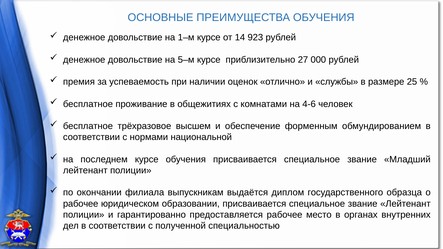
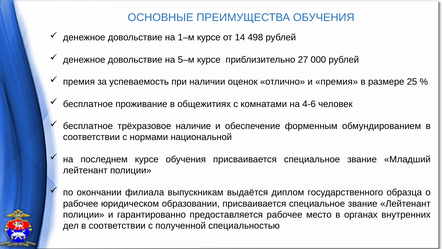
923: 923 -> 498 (255, 38)
и службы: службы -> премия (337, 82)
высшем: высшем -> наличие (193, 126)
